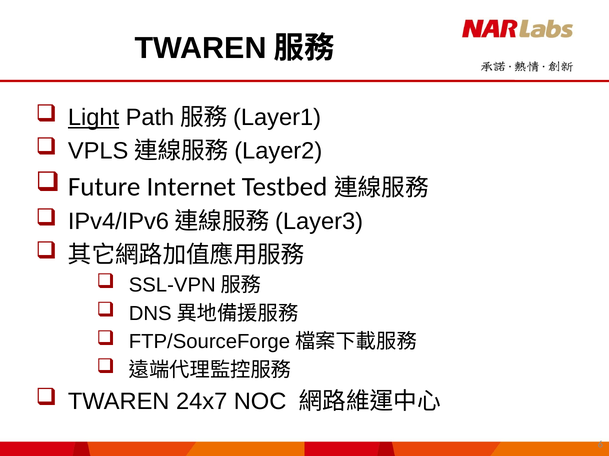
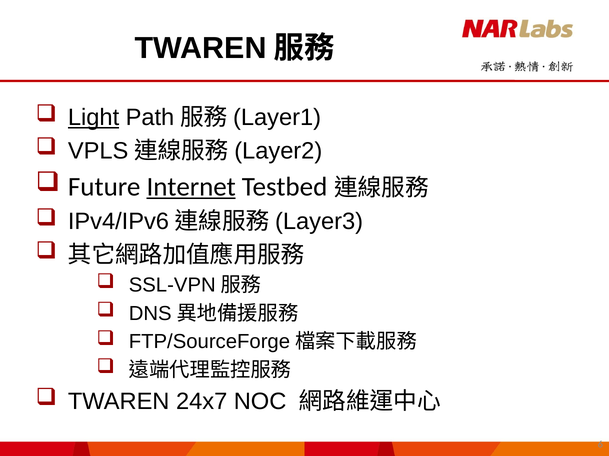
Internet underline: none -> present (191, 187)
